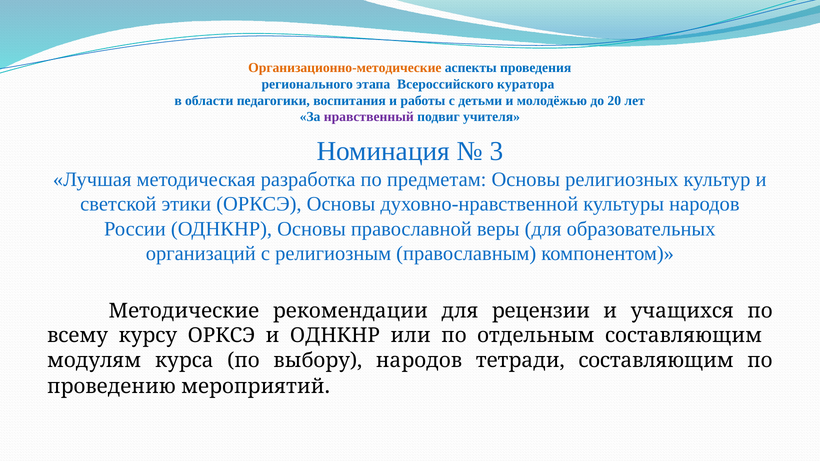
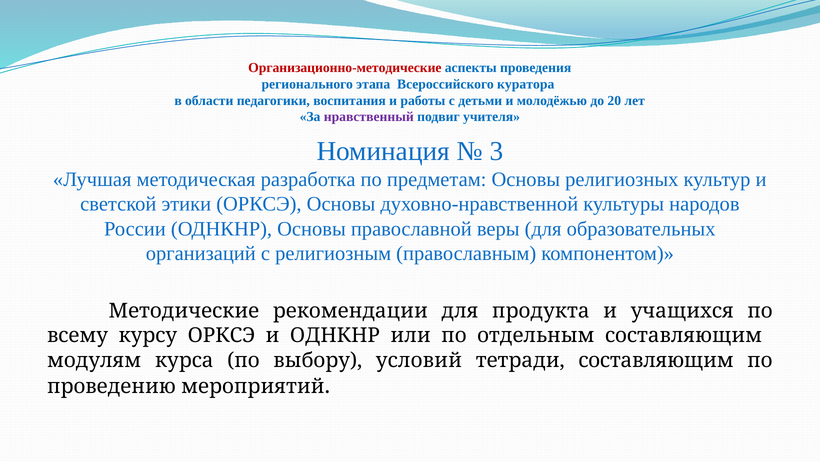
Организационно-методические colour: orange -> red (345, 68)
рецензии: рецензии -> продукта (541, 311)
выбору народов: народов -> условий (419, 360)
